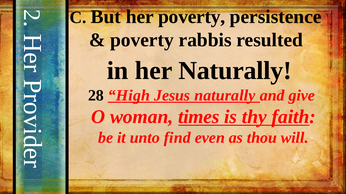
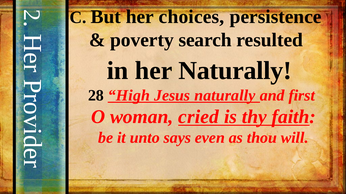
her poverty: poverty -> choices (192, 17)
rabbis: rabbis -> search (205, 40)
give: give -> first (302, 96)
times: times -> cried (199, 117)
find: find -> says (177, 138)
